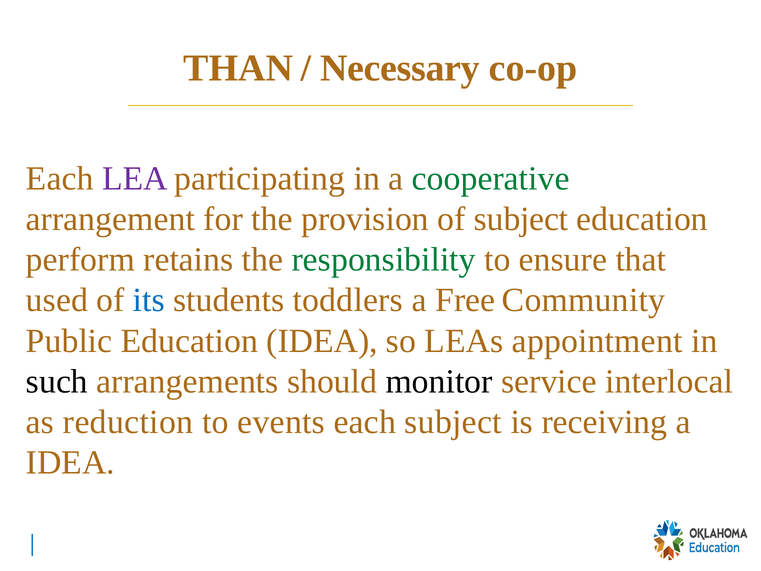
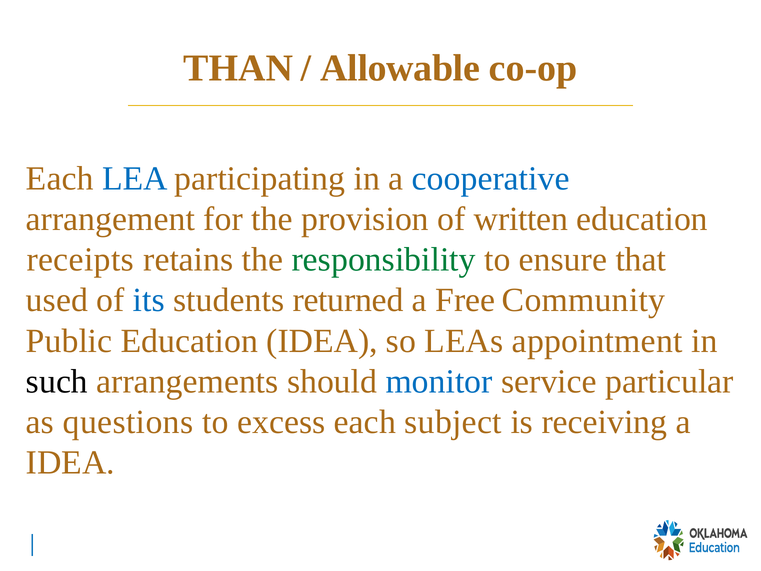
Necessary: Necessary -> Allowable (400, 68)
LEA colour: purple -> blue (135, 178)
cooperative colour: green -> blue (491, 178)
of subject: subject -> written (521, 219)
perform: perform -> receipts (80, 260)
toddlers: toddlers -> returned (348, 300)
monitor colour: black -> blue (439, 381)
interlocal: interlocal -> particular (669, 381)
reduction: reduction -> questions (128, 422)
events: events -> excess (281, 422)
